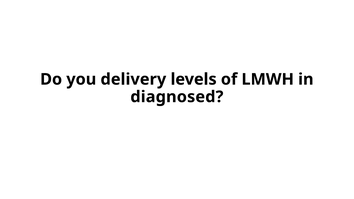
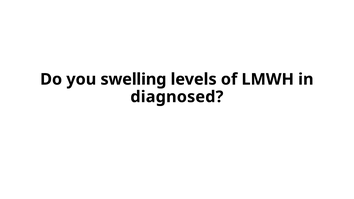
delivery: delivery -> swelling (133, 79)
